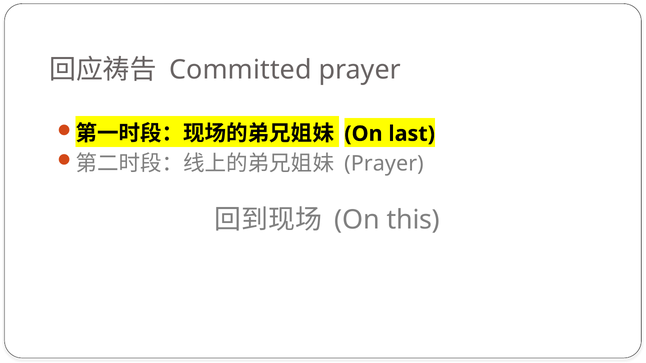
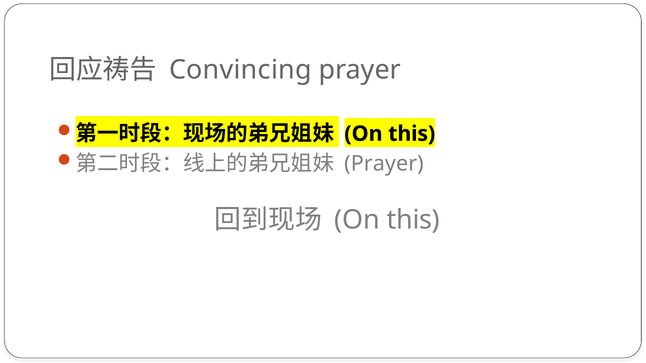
Committed: Committed -> Convincing (240, 70)
last: last -> this (412, 134)
